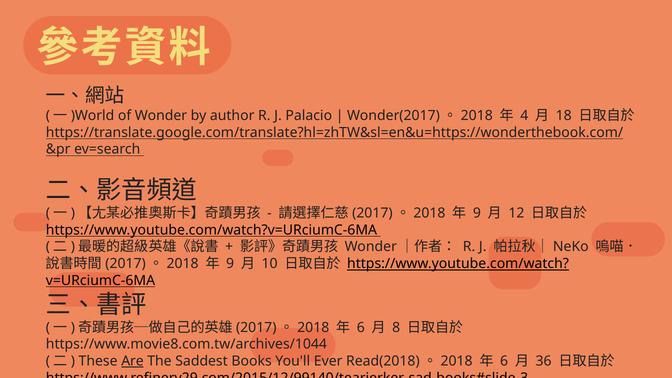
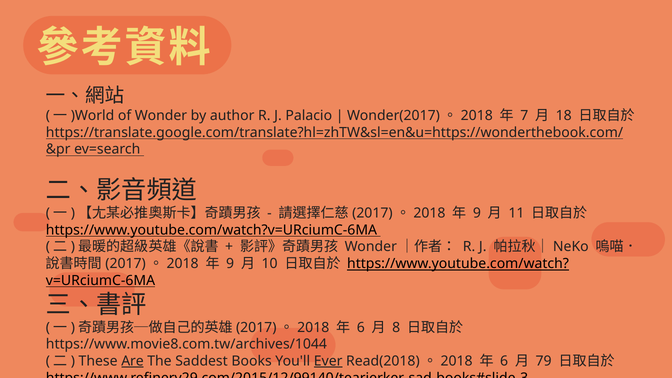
4: 4 -> 7 (524, 116)
12: 12 -> 11 (516, 213)
Ever underline: none -> present (328, 361)
36: 36 -> 79 (544, 361)
